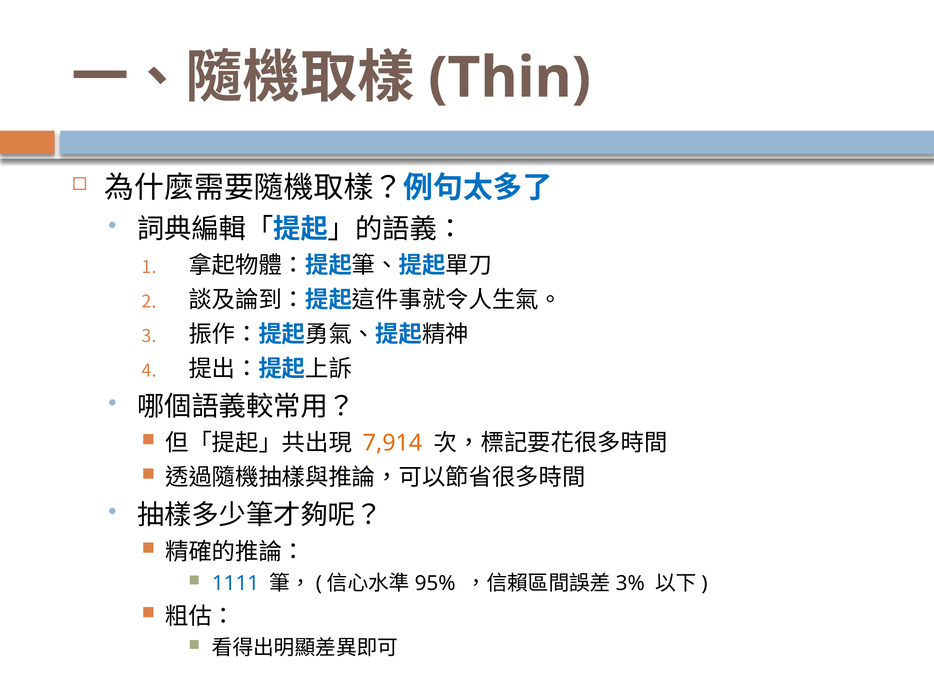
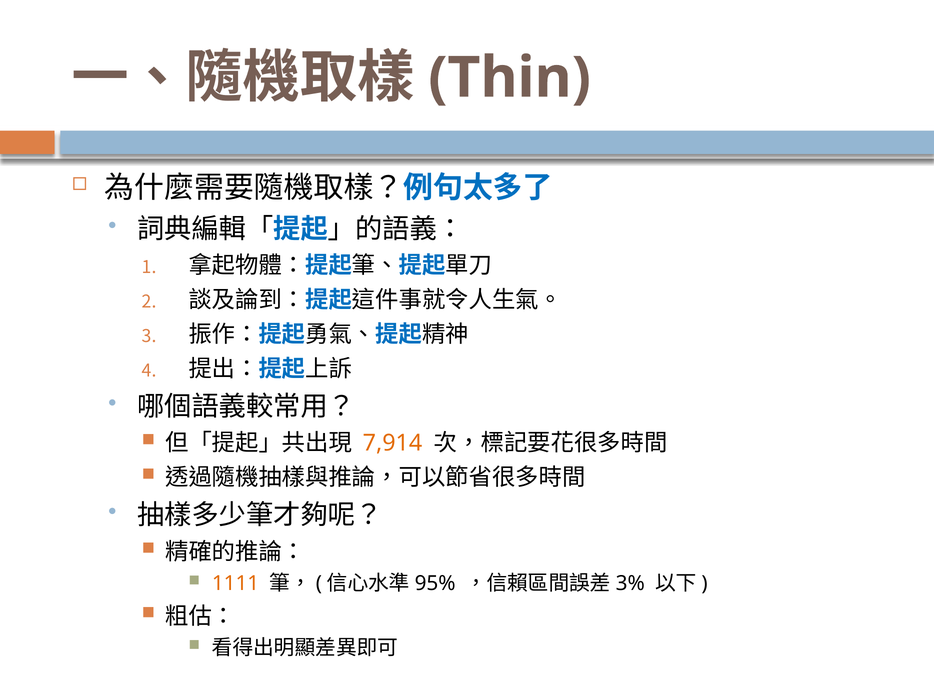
1111 colour: blue -> orange (236, 584)
